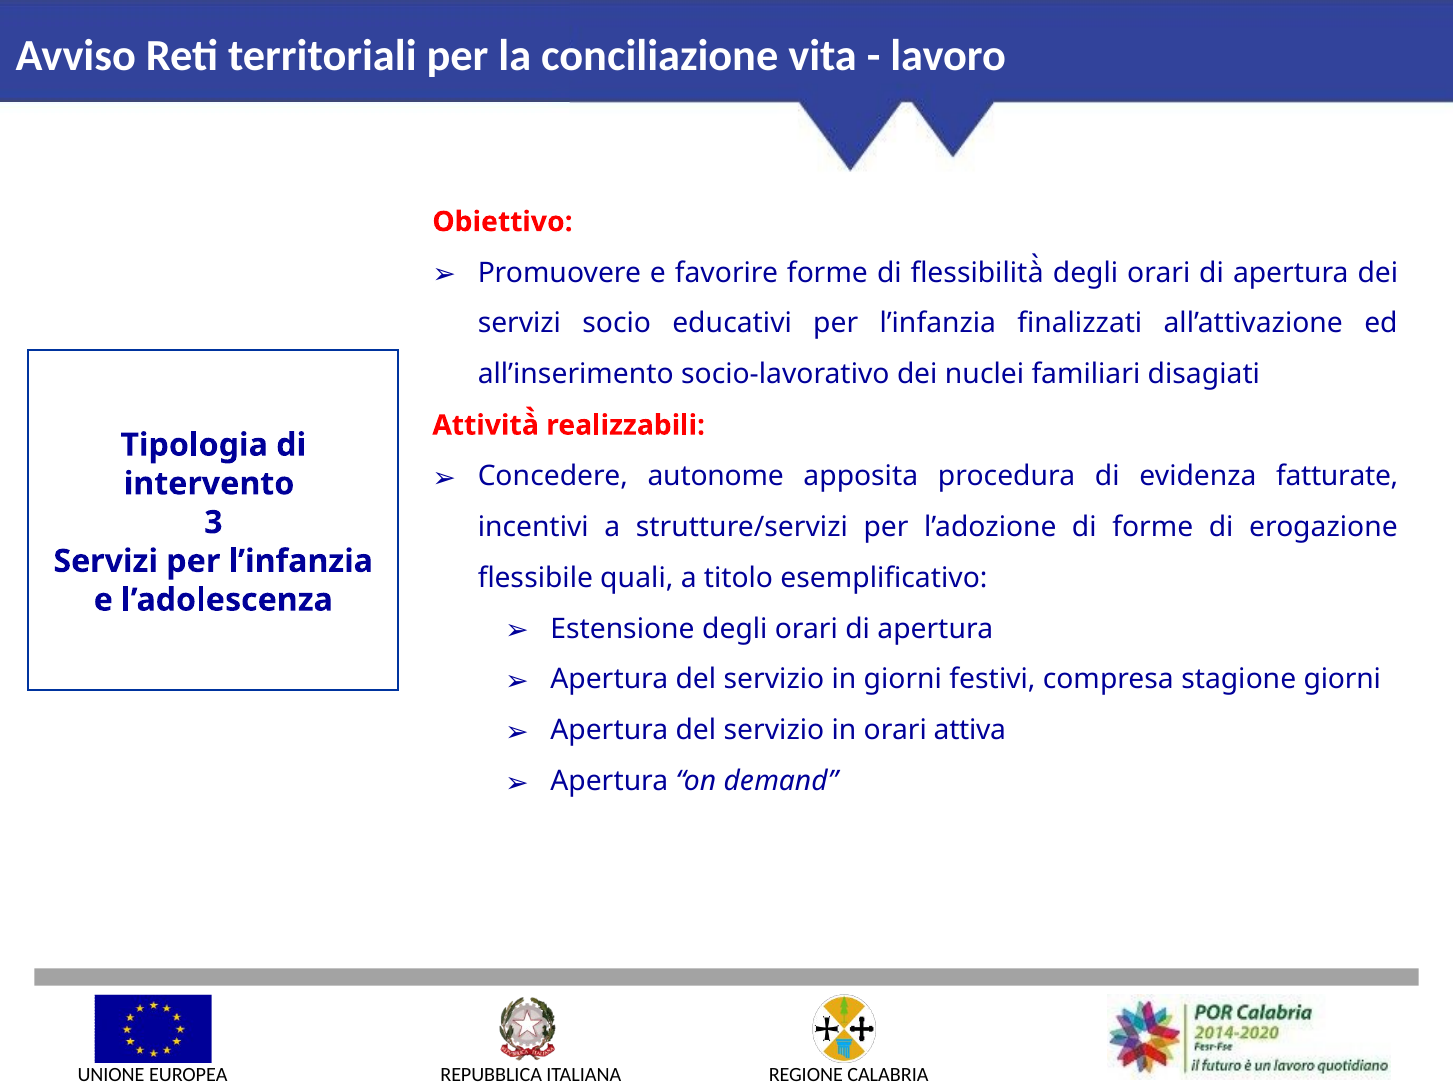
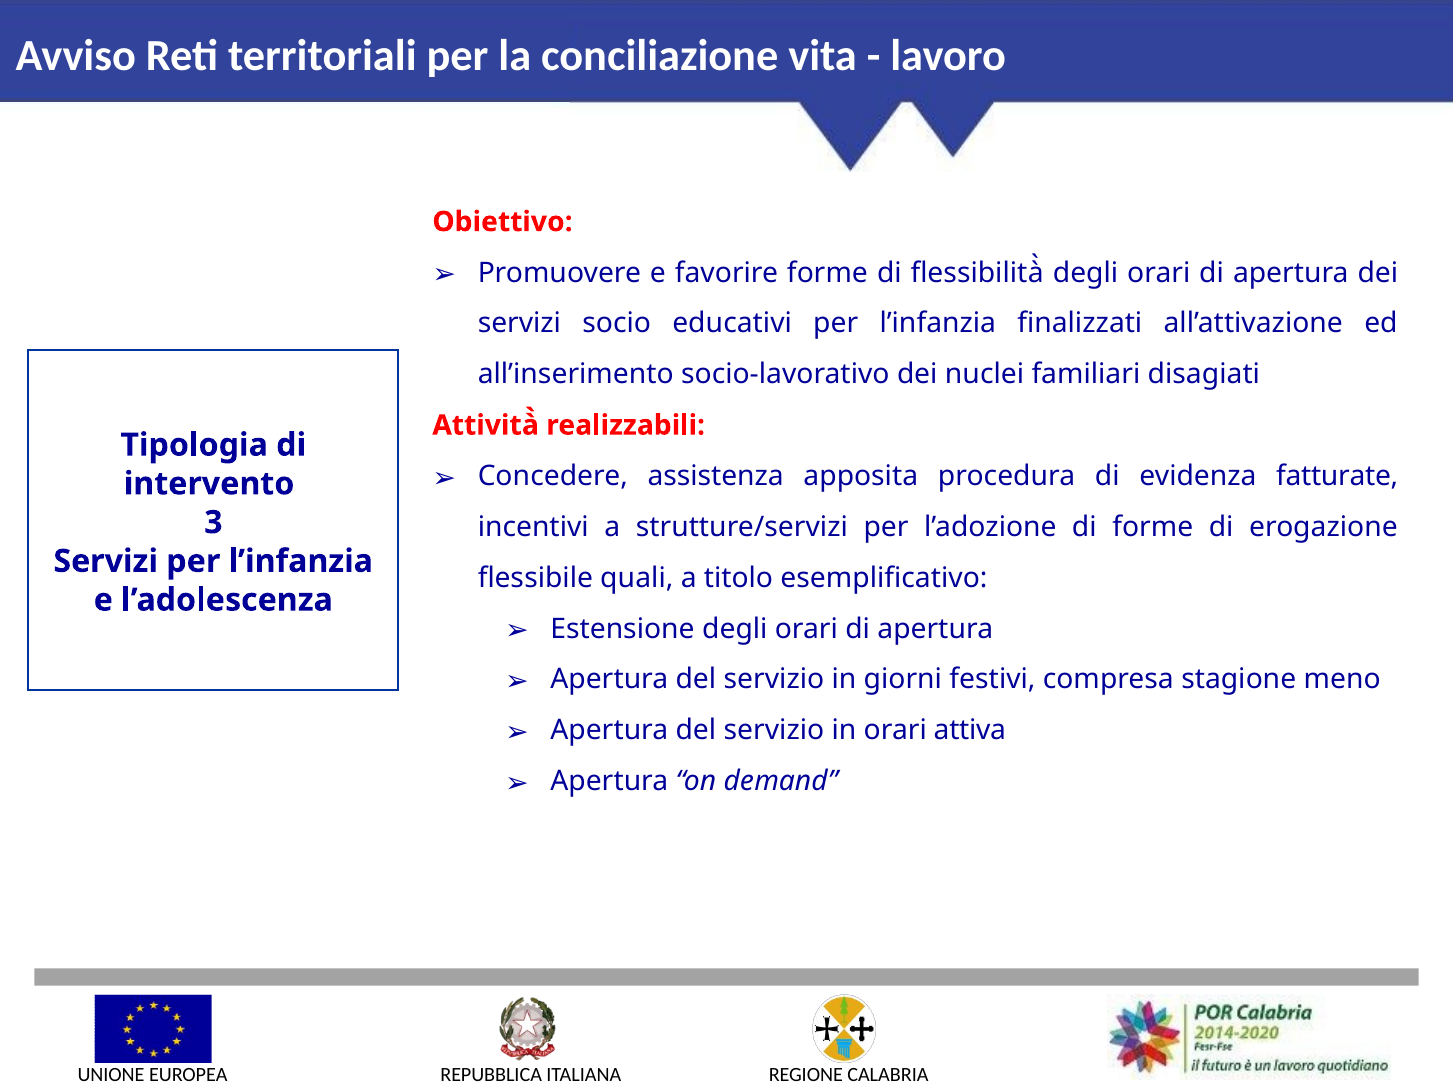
autonome: autonome -> assistenza (716, 476)
stagione giorni: giorni -> meno (1342, 679)
